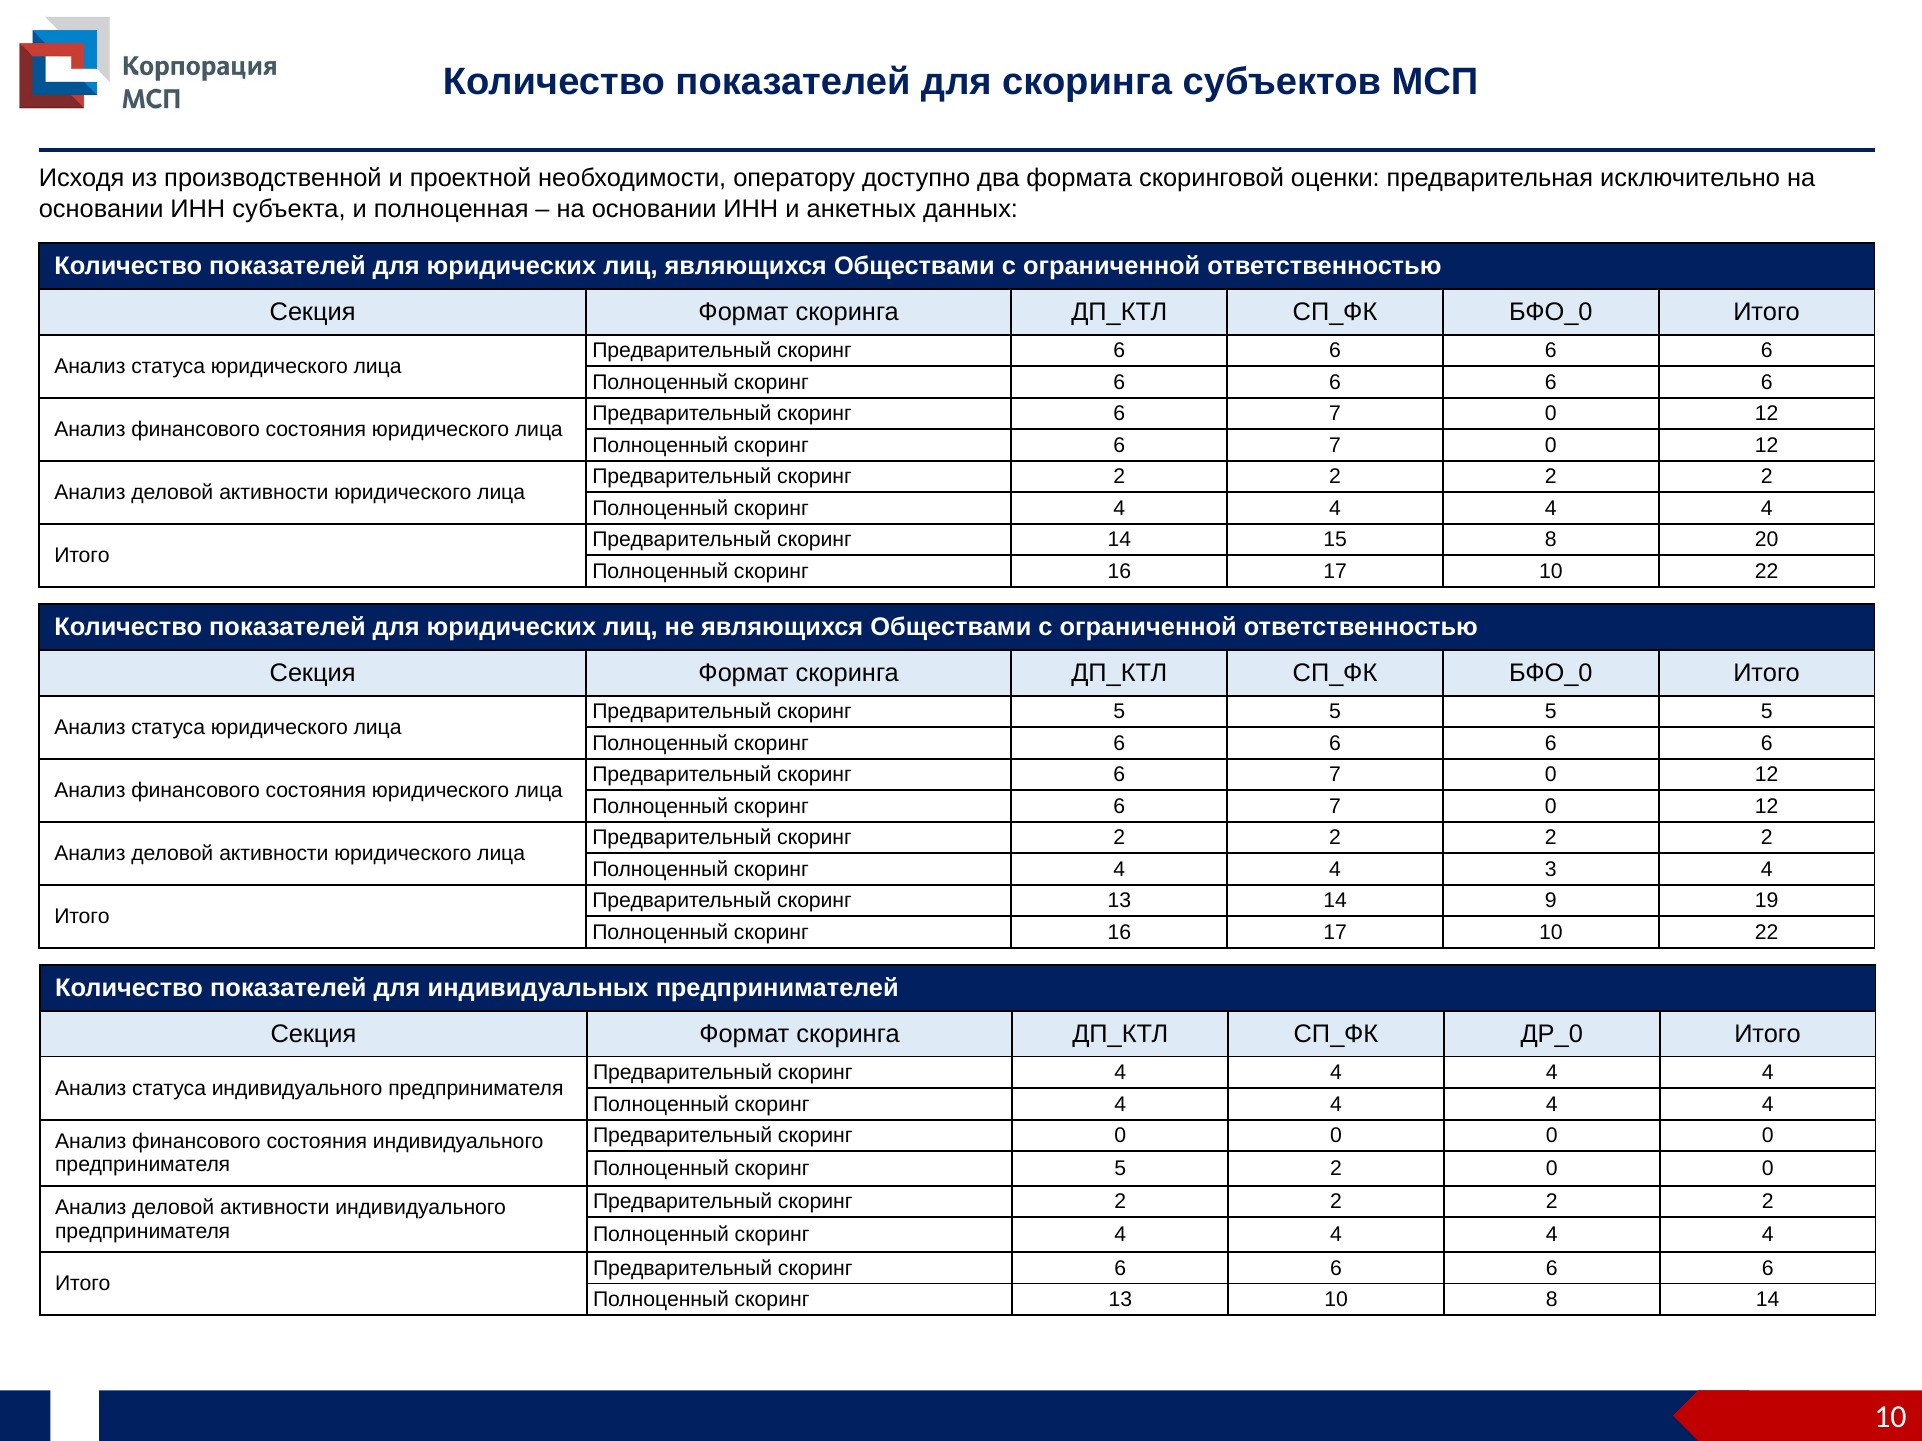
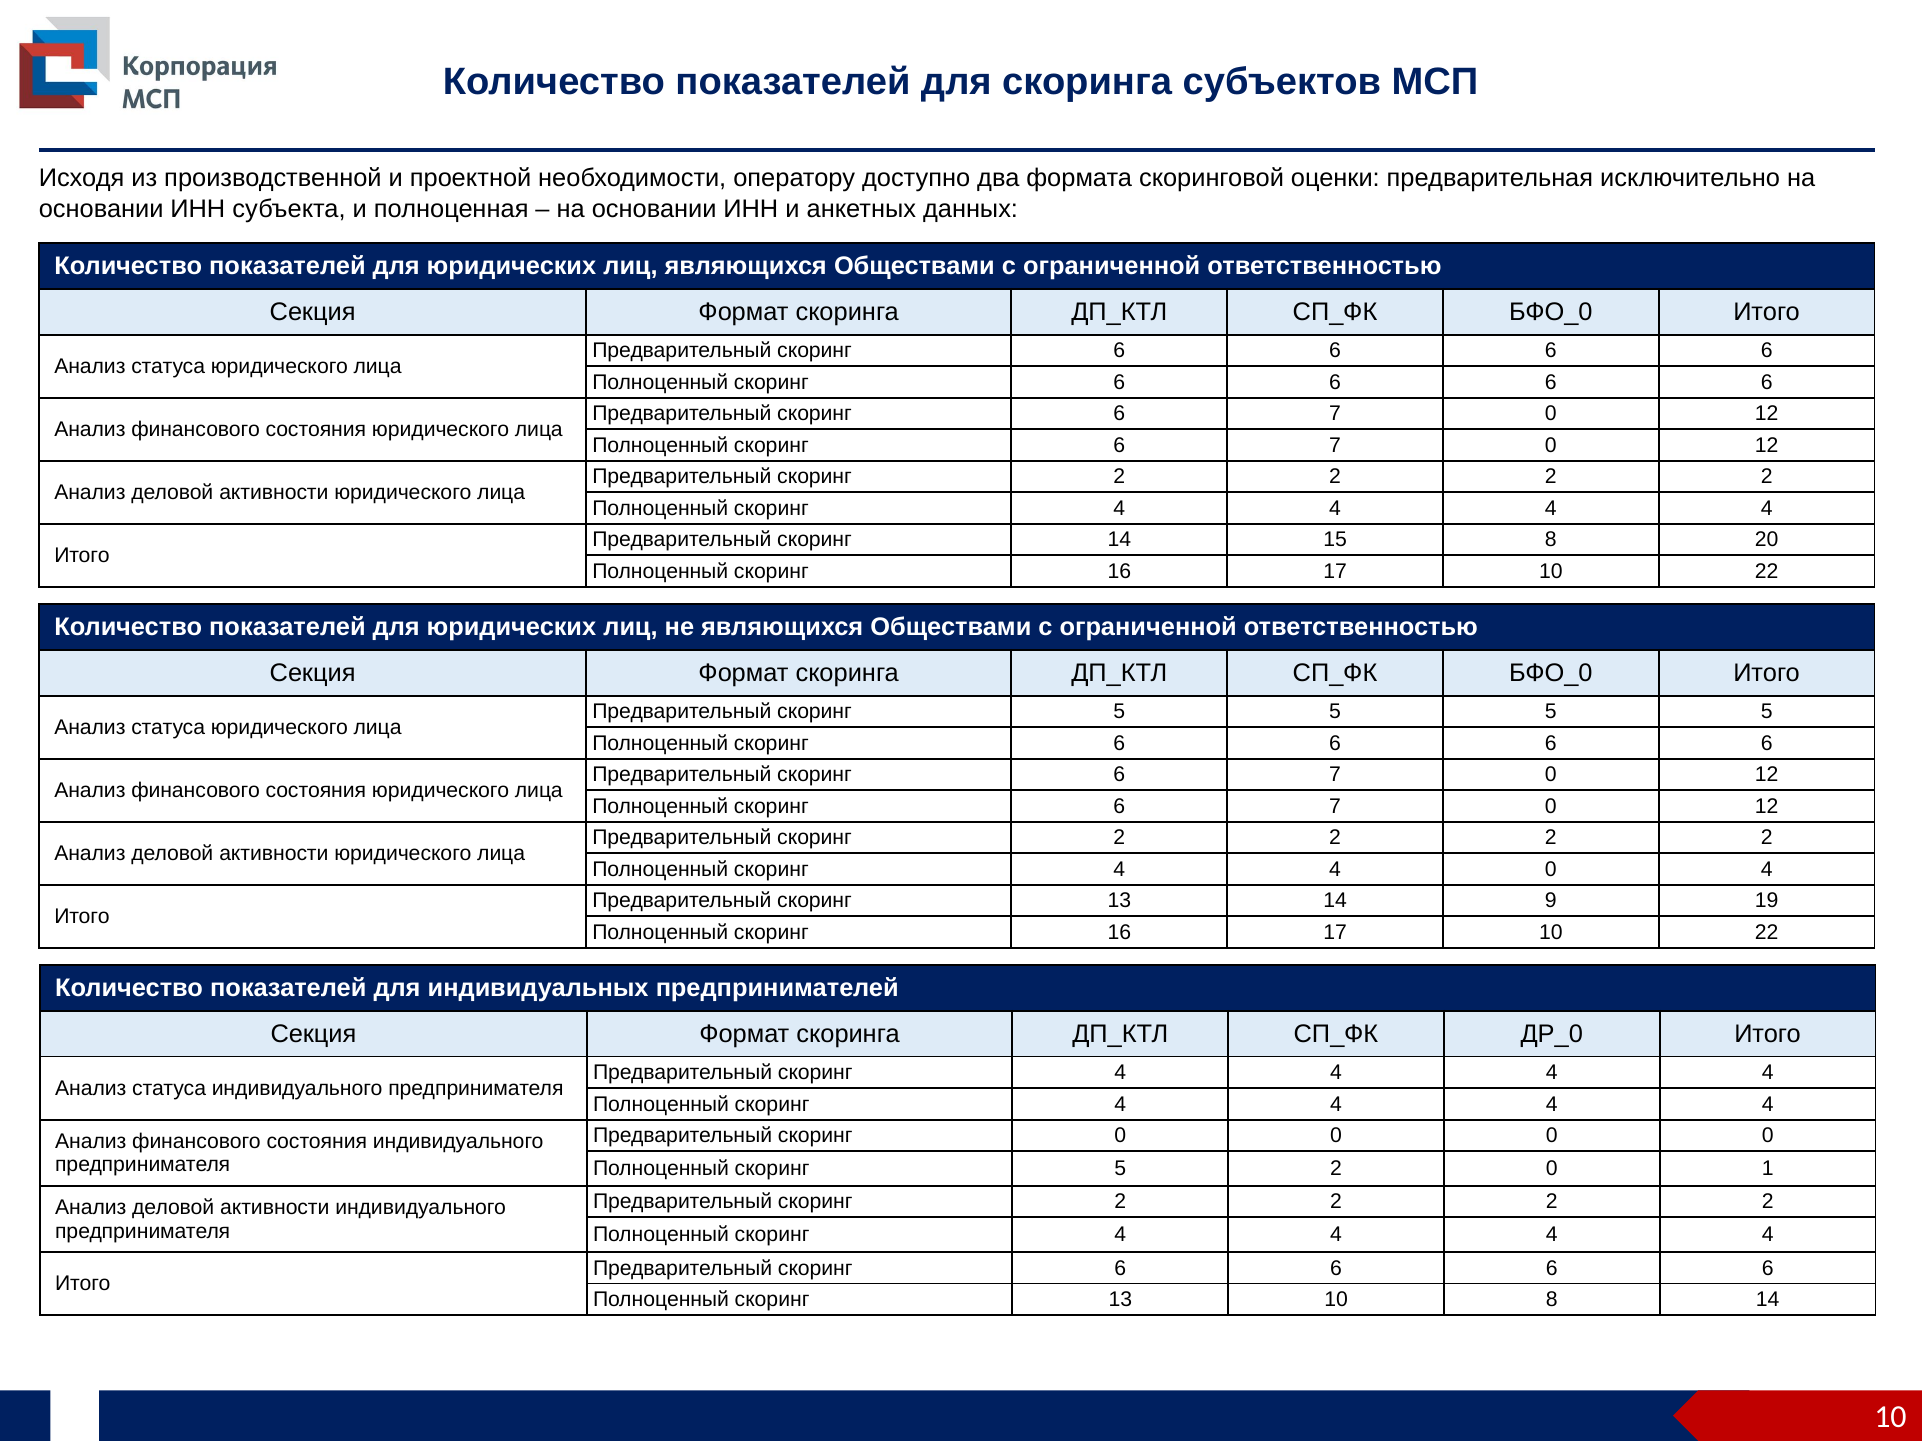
4 3: 3 -> 0 (1551, 870)
2 0 0: 0 -> 1 (1768, 1169)
